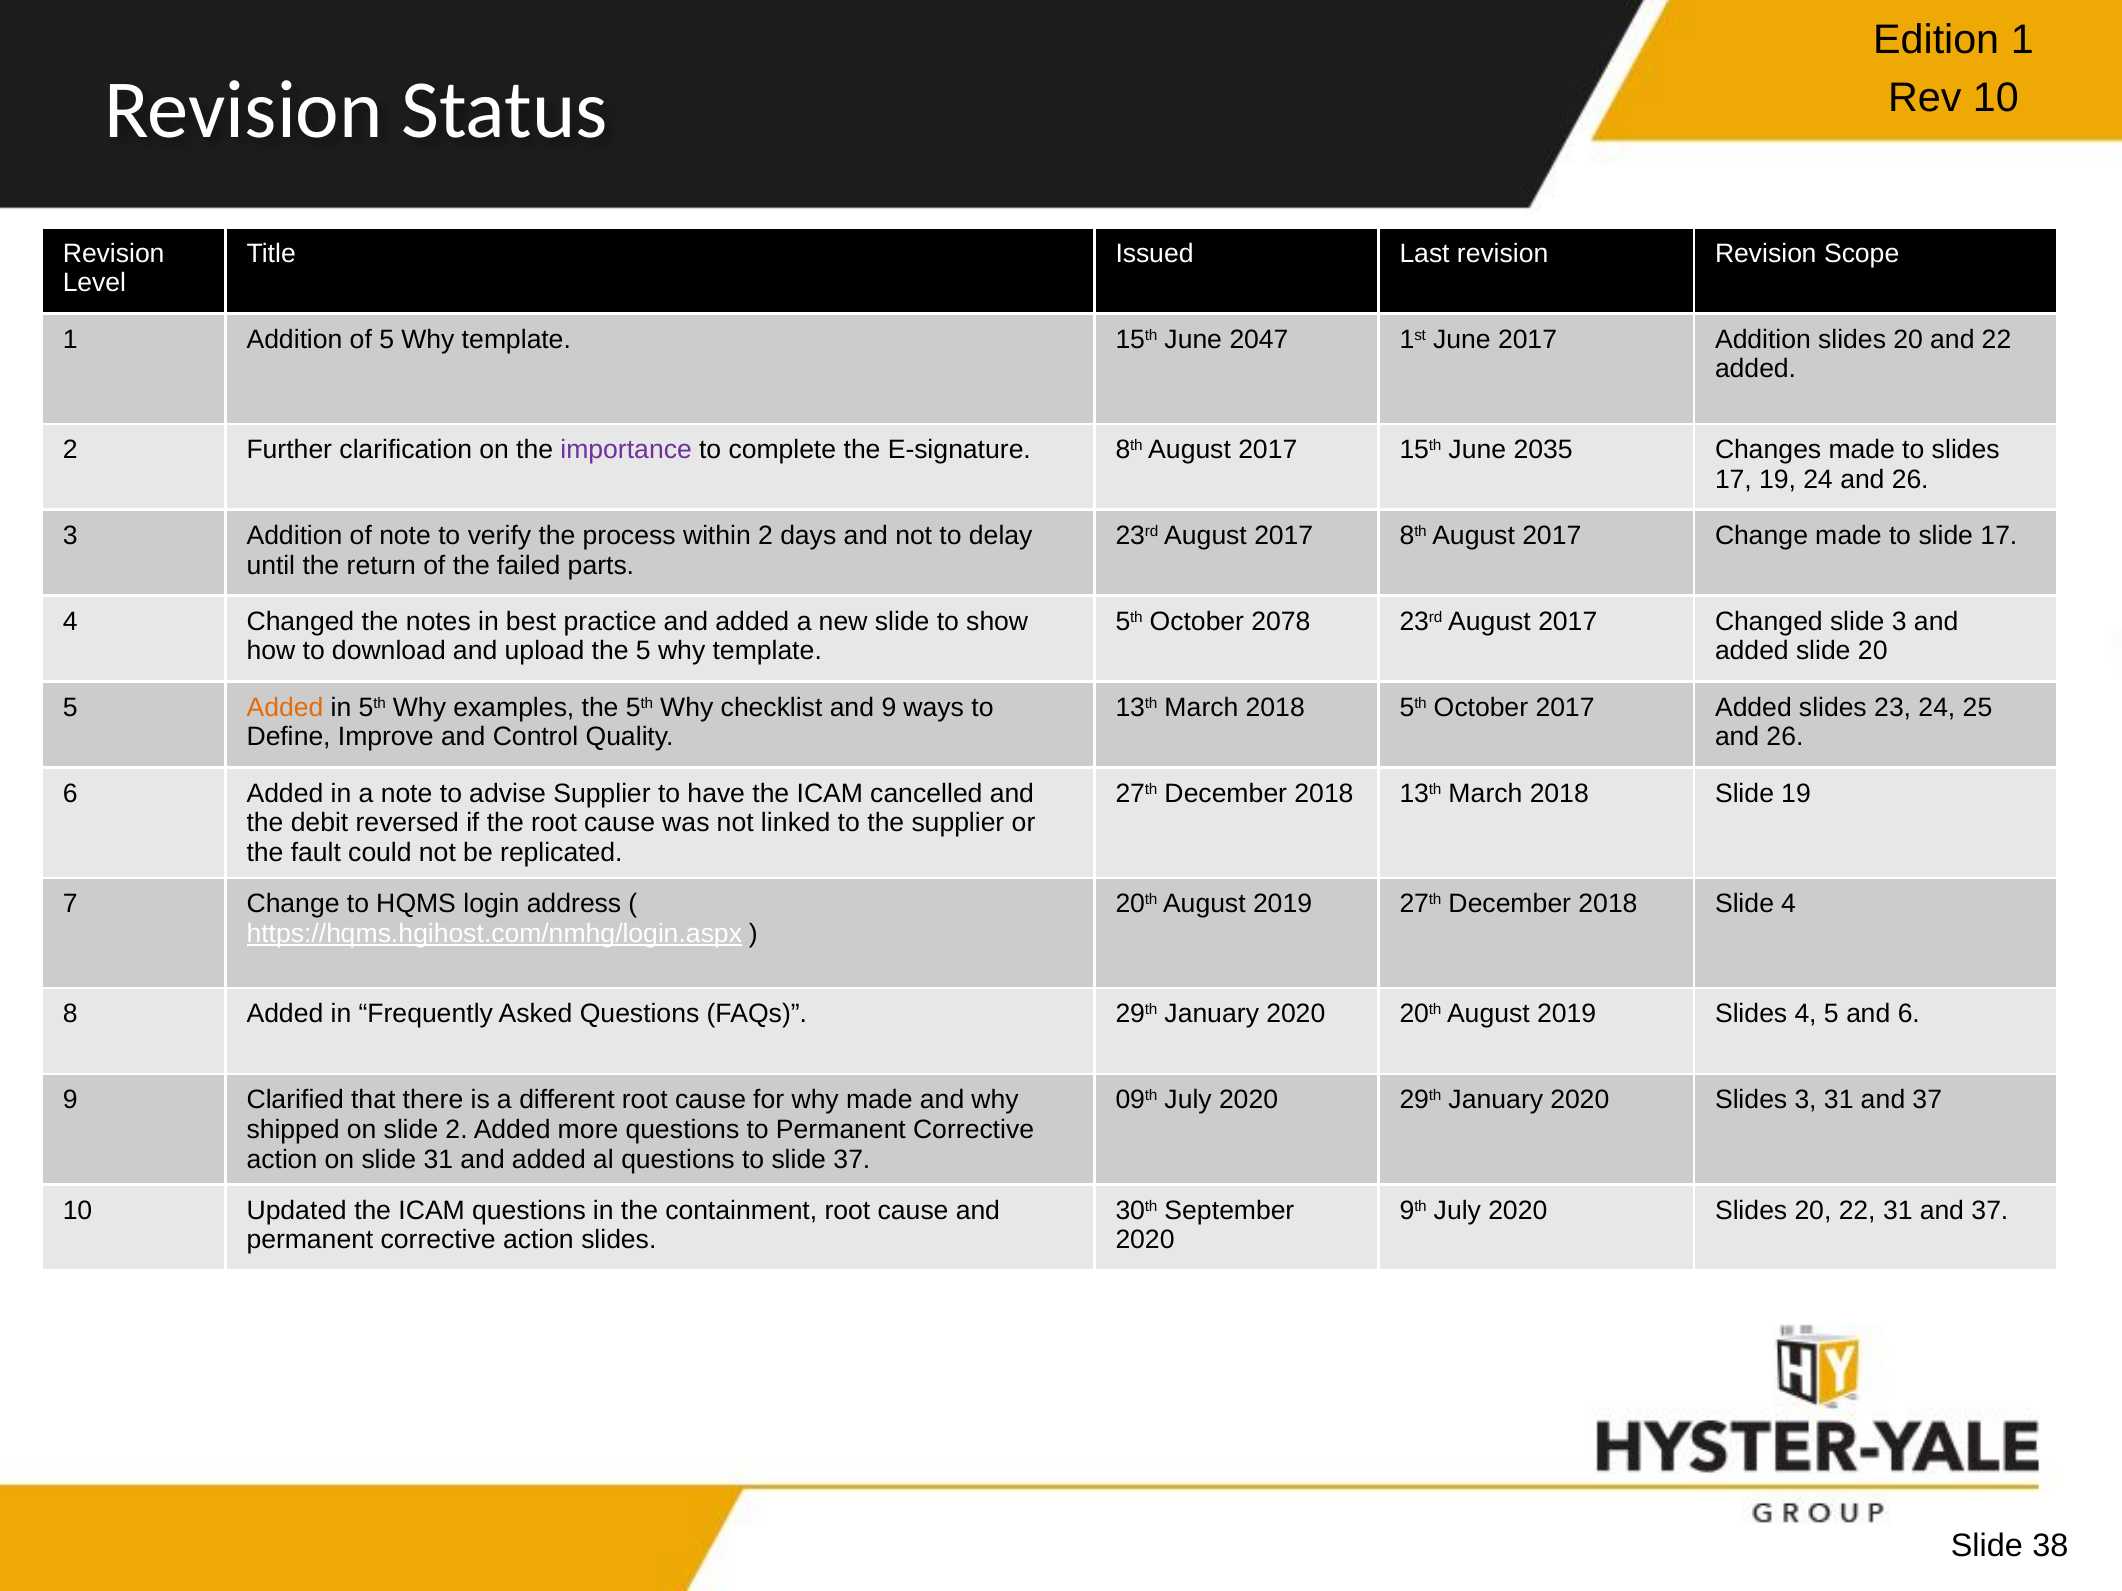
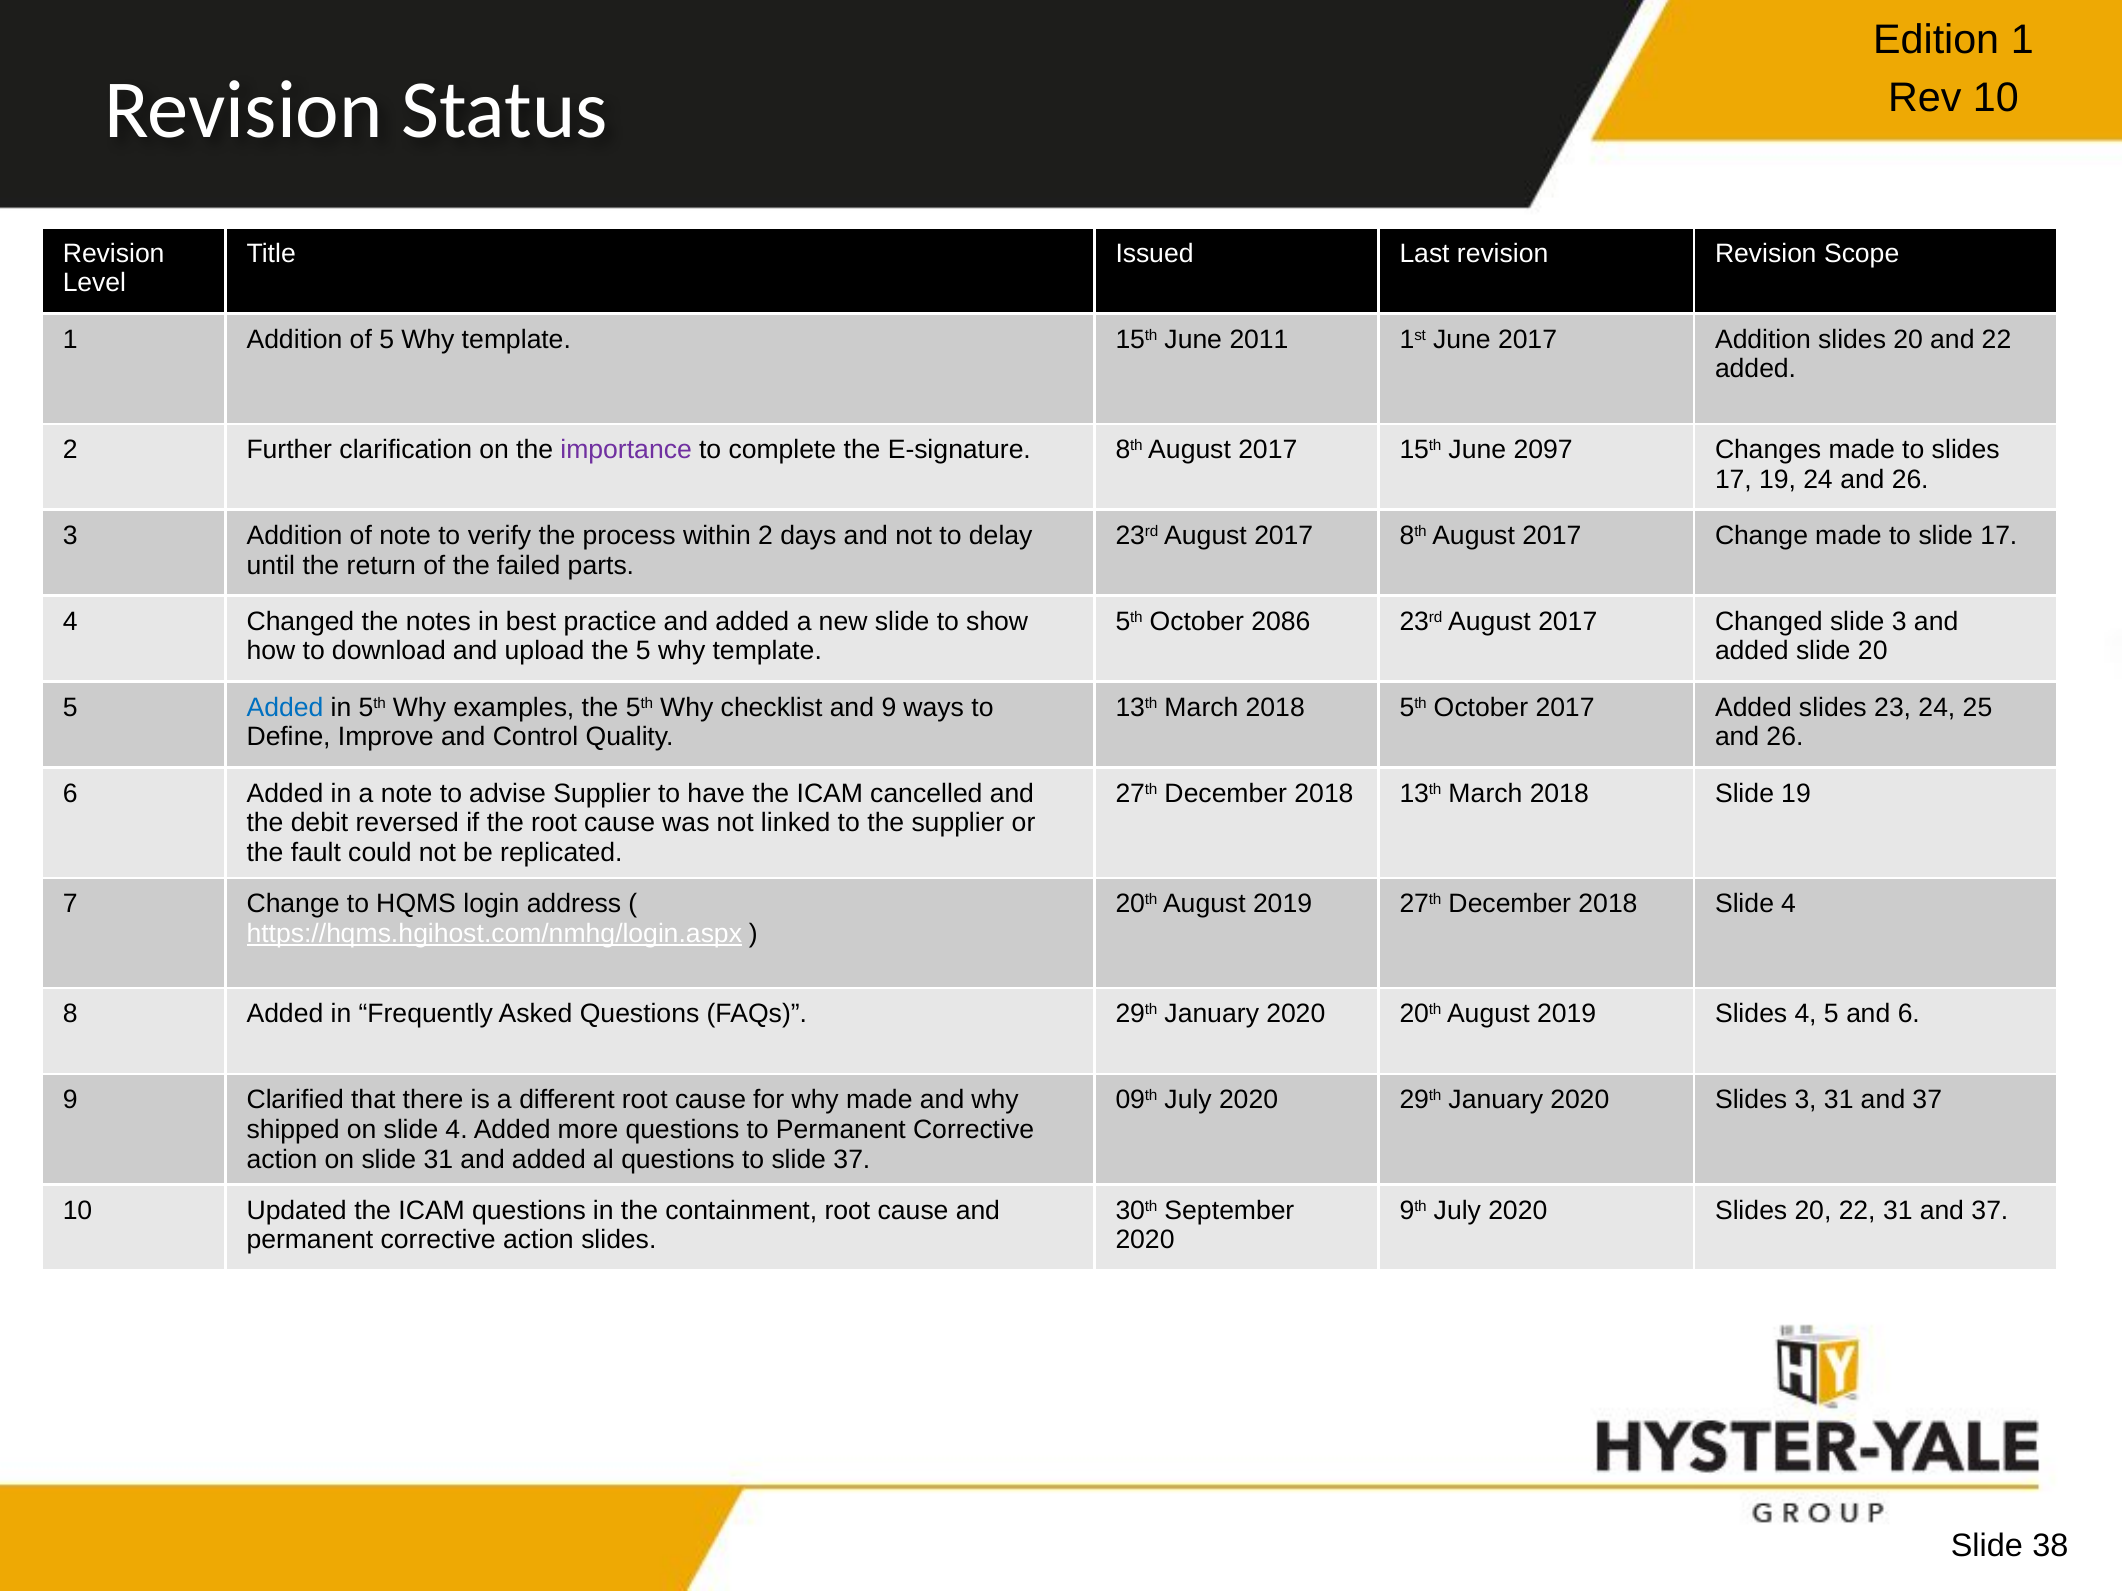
2047: 2047 -> 2011 (1259, 339)
2035: 2035 -> 2097 (1543, 450)
2078: 2078 -> 2086 (1281, 622)
Added colour: orange -> blue (285, 708)
on slide 2: 2 -> 4 (457, 1130)
